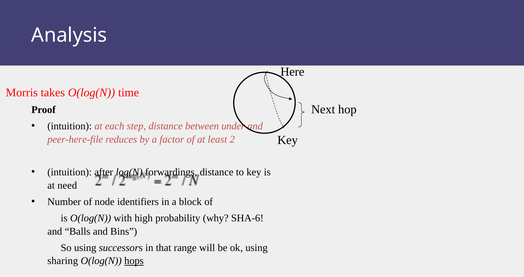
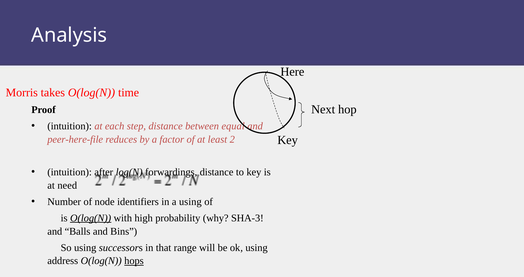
under: under -> equal (233, 126)
a block: block -> using (190, 201)
O(log(N underline: none -> present (91, 218)
SHA-6: SHA-6 -> SHA-3 (247, 218)
sharing: sharing -> address (63, 261)
